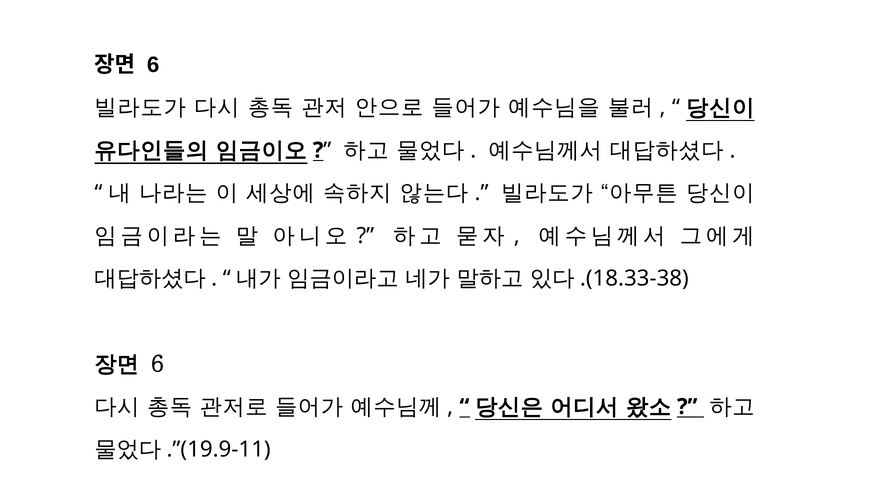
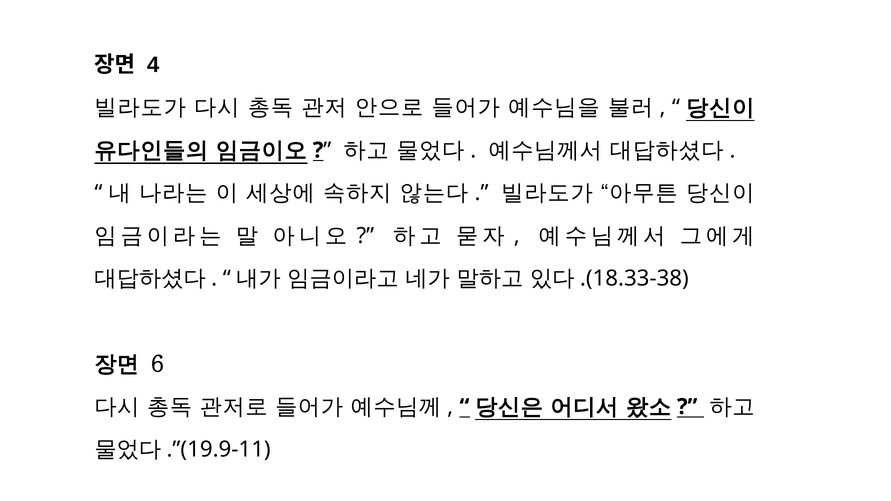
6: 6 -> 4 (153, 65)
